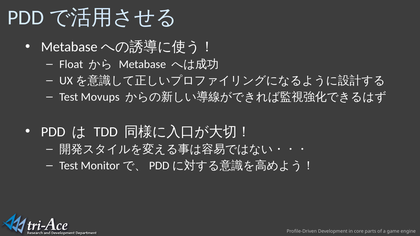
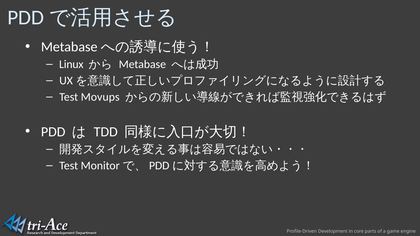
Float: Float -> Linux (71, 64)
